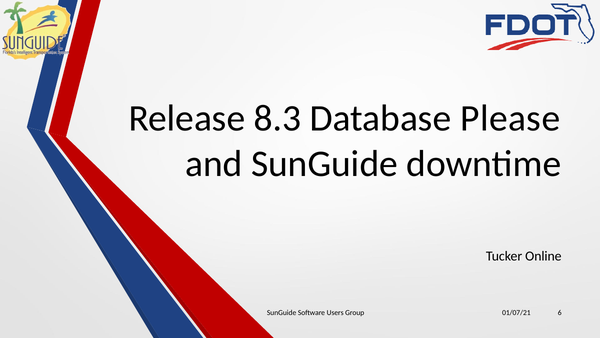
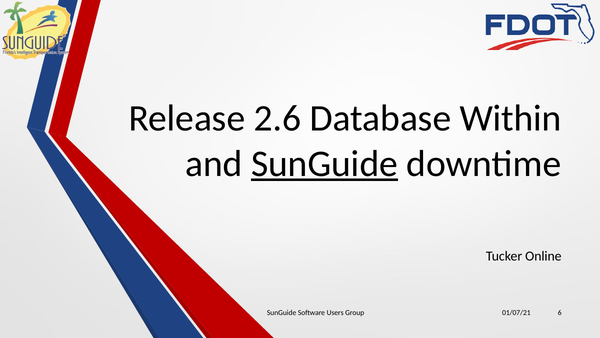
8.3: 8.3 -> 2.6 (277, 118)
Please: Please -> Within (511, 118)
SunGuide underline: none -> present (324, 163)
